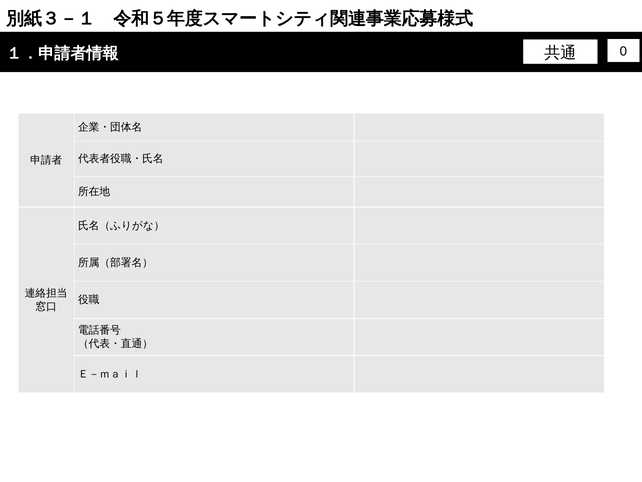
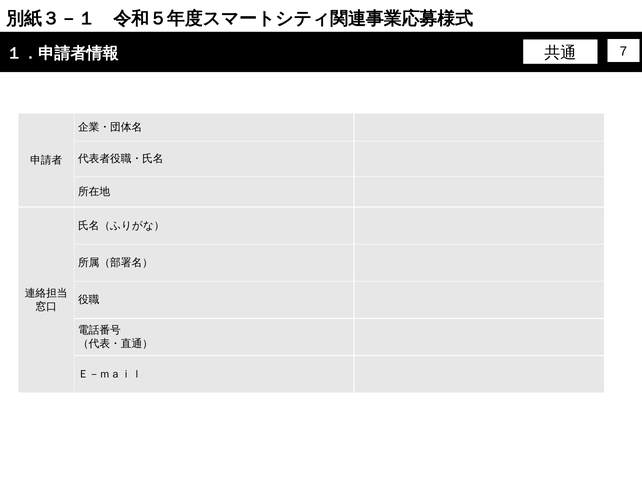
0: 0 -> 7 (623, 51)
